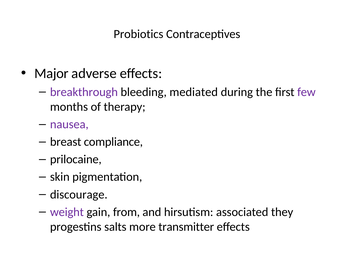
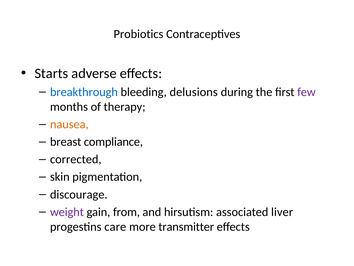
Major: Major -> Starts (51, 73)
breakthrough colour: purple -> blue (84, 92)
mediated: mediated -> delusions (194, 92)
nausea colour: purple -> orange (69, 124)
prilocaine: prilocaine -> corrected (76, 159)
they: they -> liver (282, 212)
salts: salts -> care (115, 226)
